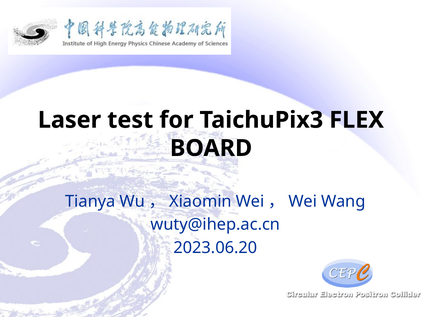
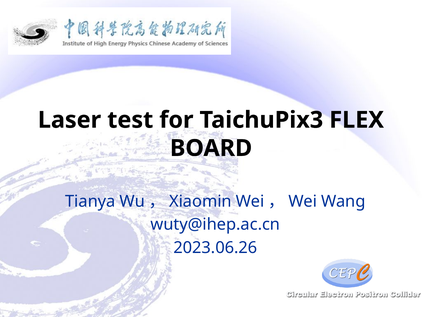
2023.06.20: 2023.06.20 -> 2023.06.26 (215, 247)
